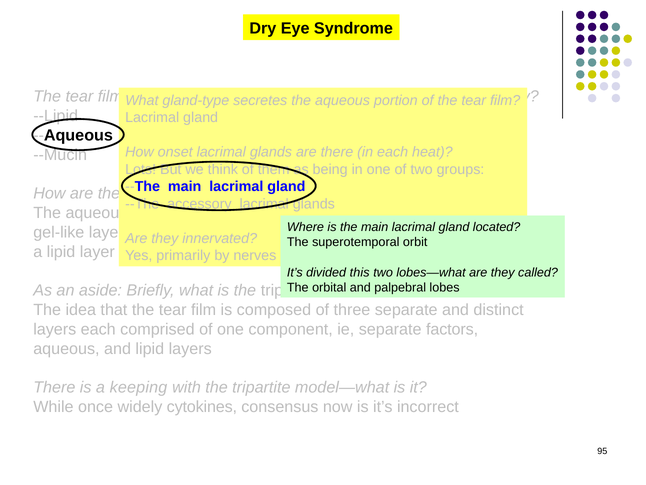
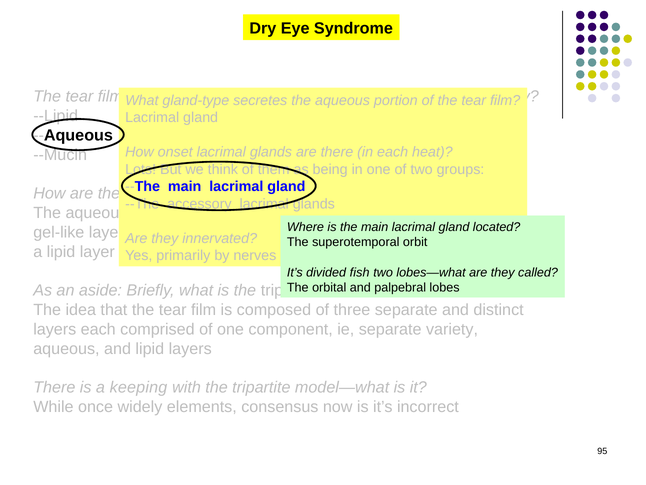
this: this -> fish (360, 272)
factors: factors -> variety (452, 329)
cytokines: cytokines -> elements (202, 406)
